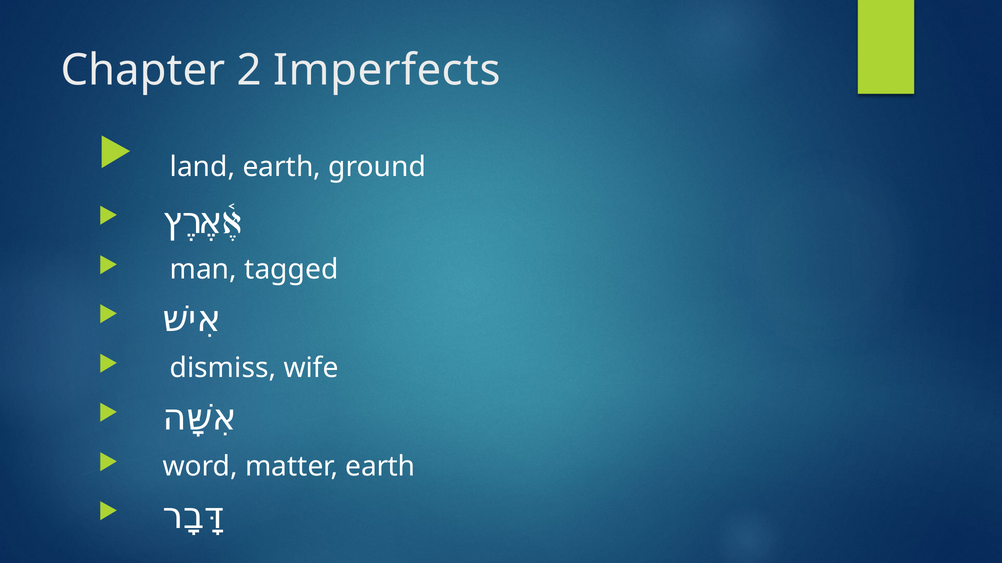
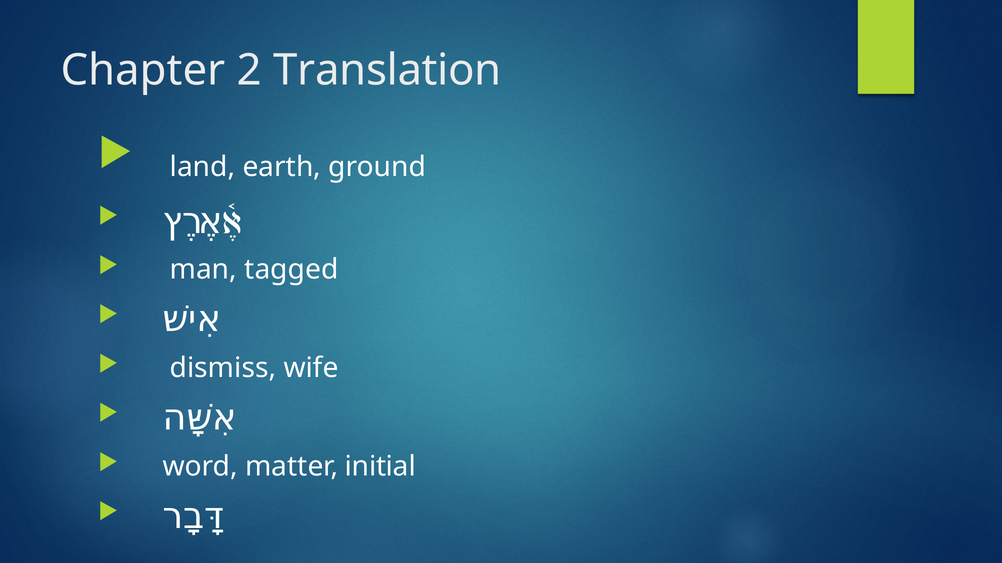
Imperfects: Imperfects -> Translation (387, 70)
matter earth: earth -> initial (380, 467)
